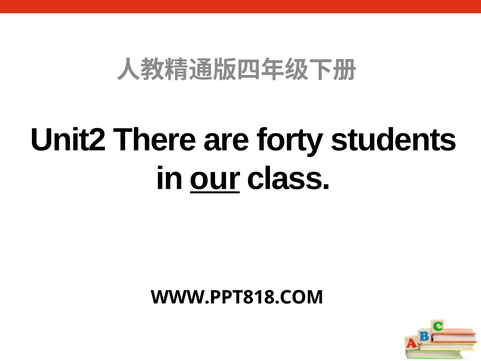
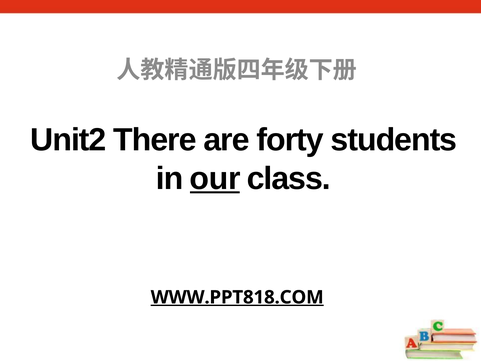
WWW.PPT818.COM underline: none -> present (237, 297)
